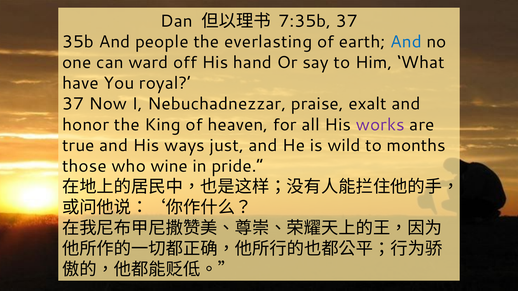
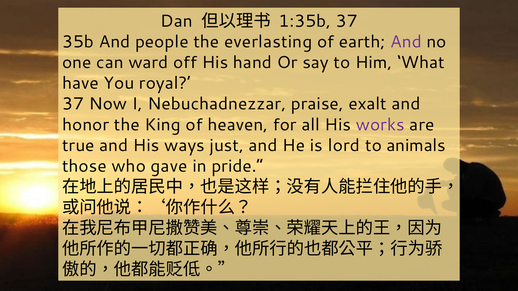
7:35b: 7:35b -> 1:35b (305, 21)
And colour: blue -> purple (406, 42)
wild: wild -> lord (344, 146)
months: months -> animals (416, 146)
wine: wine -> gave (169, 166)
